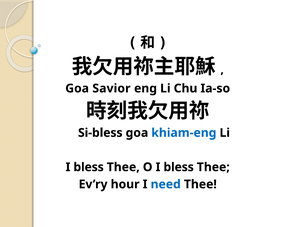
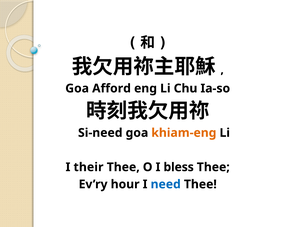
Savior: Savior -> Afford (112, 88)
Si-bless: Si-bless -> Si-need (100, 133)
khiam-eng colour: blue -> orange (184, 133)
bless: bless -> their (88, 167)
